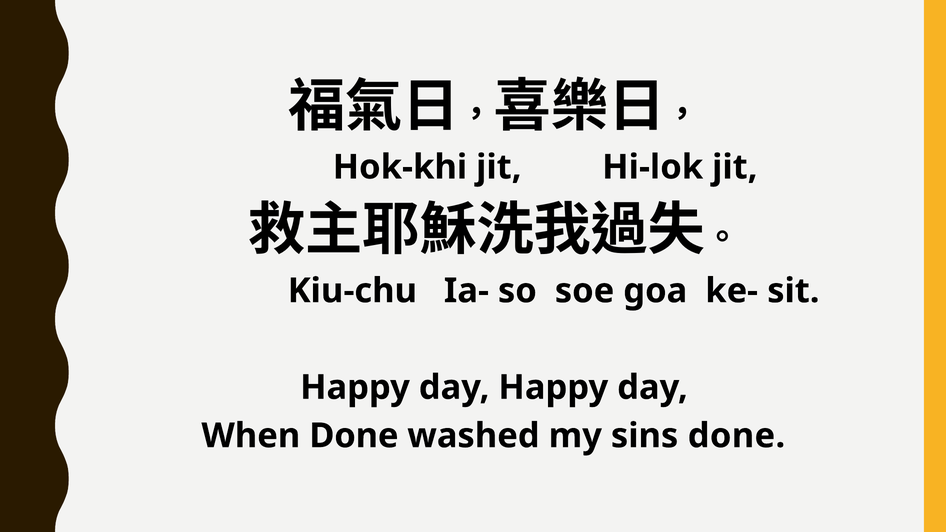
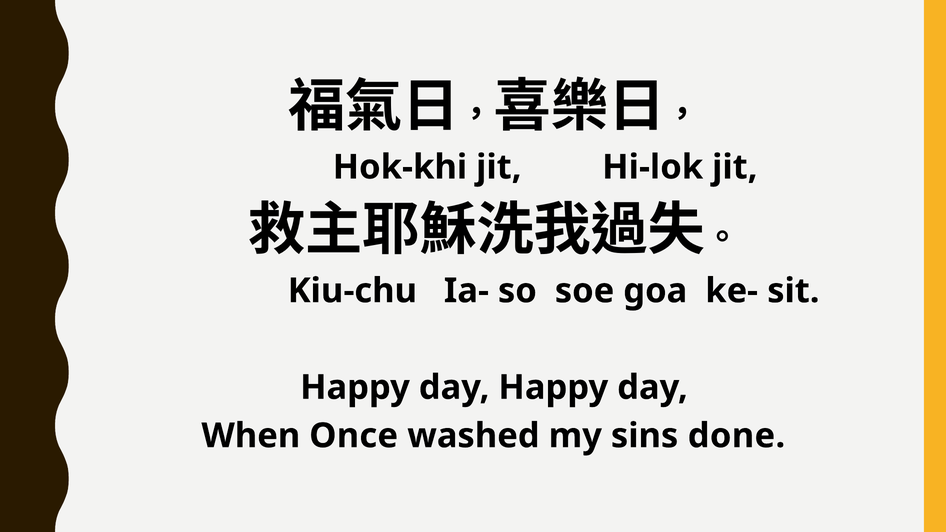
When Done: Done -> Once (354, 436)
